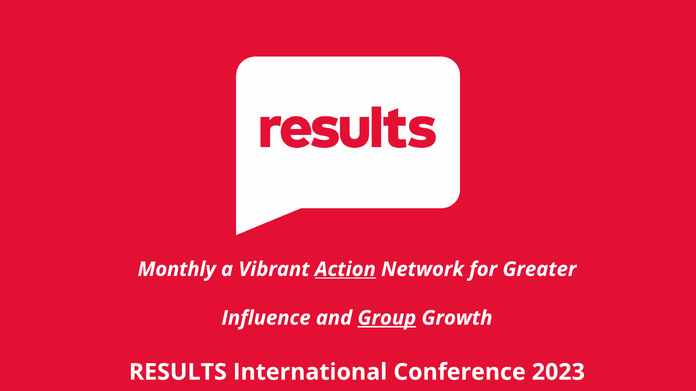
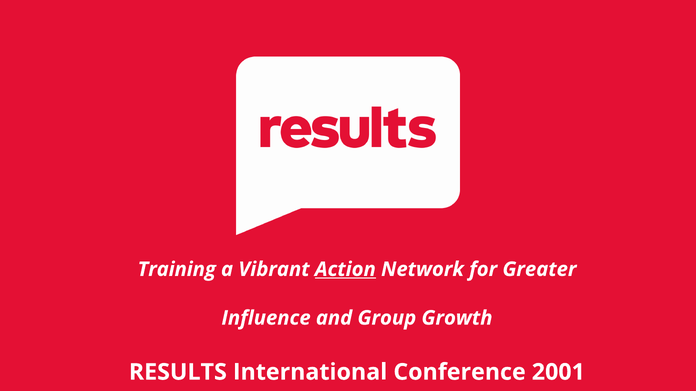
Monthly: Monthly -> Training (177, 270)
Group underline: present -> none (387, 318)
2023: 2023 -> 2001 (558, 373)
